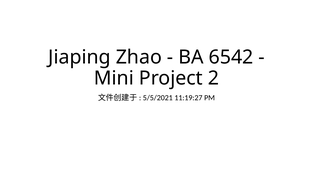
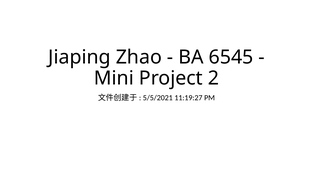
6542: 6542 -> 6545 (231, 57)
